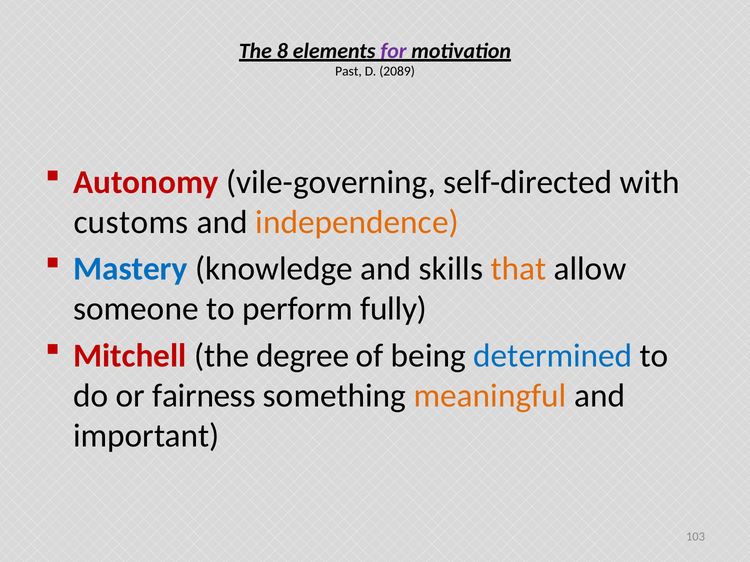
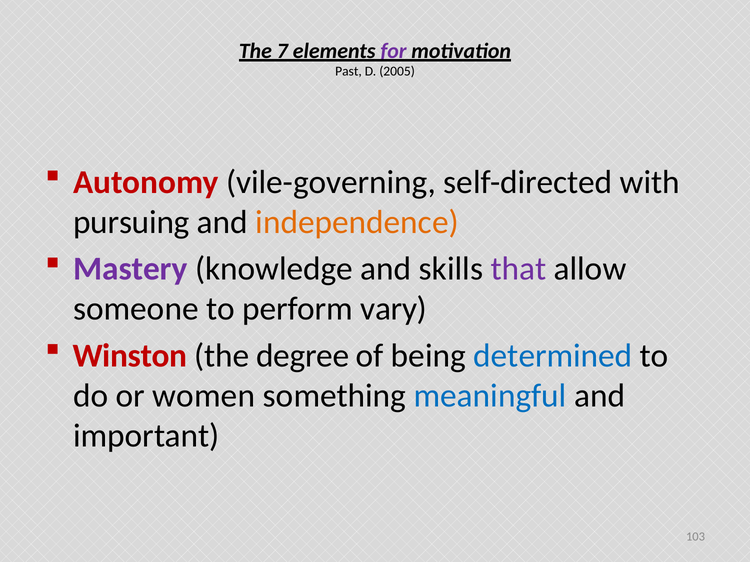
8: 8 -> 7 (282, 51)
2089: 2089 -> 2005 (397, 72)
customs: customs -> pursuing (131, 222)
Mastery colour: blue -> purple (130, 269)
that colour: orange -> purple (518, 269)
fully: fully -> vary (394, 309)
Mitchell: Mitchell -> Winston (130, 356)
fairness: fairness -> women (204, 396)
meaningful colour: orange -> blue (490, 396)
